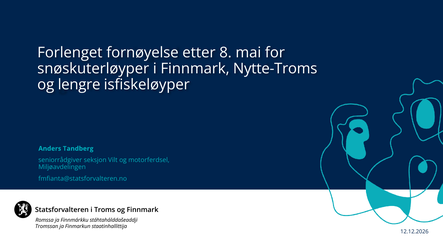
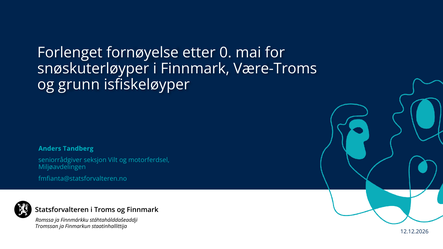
8: 8 -> 0 (226, 53)
Nytte-Troms: Nytte-Troms -> Være-Troms (275, 69)
lengre: lengre -> grunn (79, 85)
